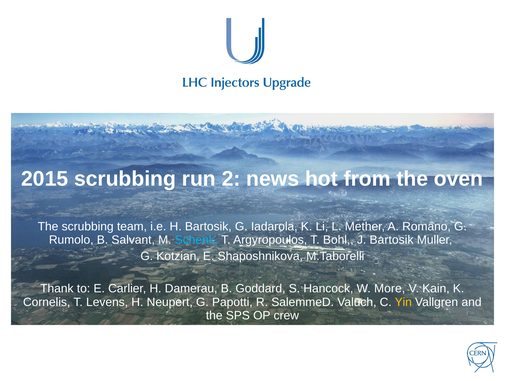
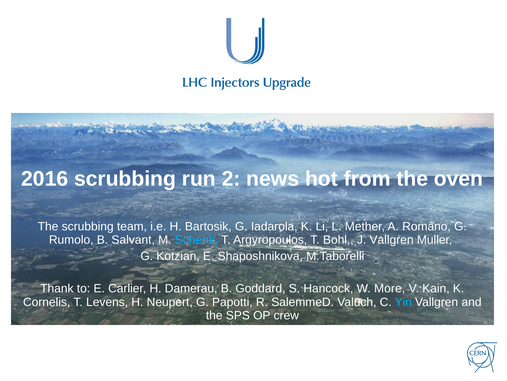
2015: 2015 -> 2016 (45, 179)
J Bartosik: Bartosik -> Vallgren (392, 239)
Yin colour: yellow -> light blue (403, 302)
